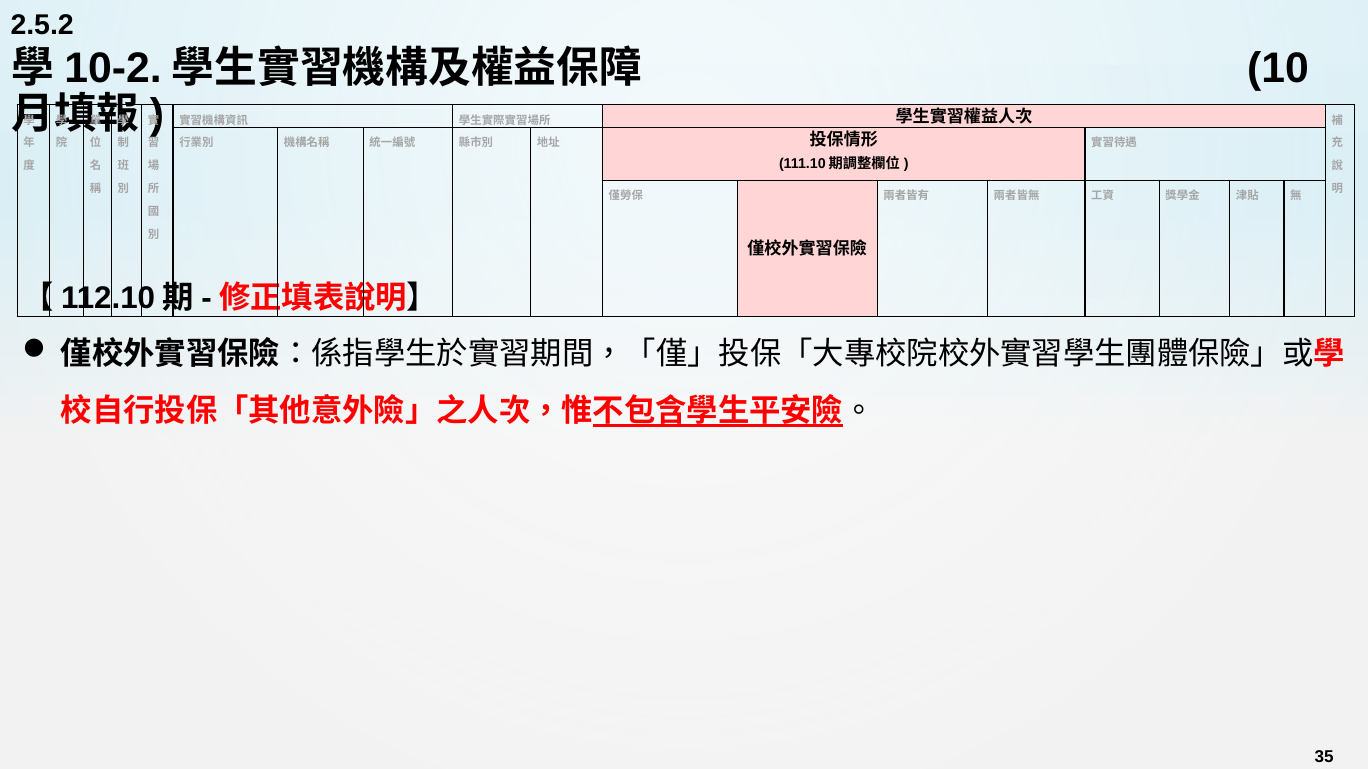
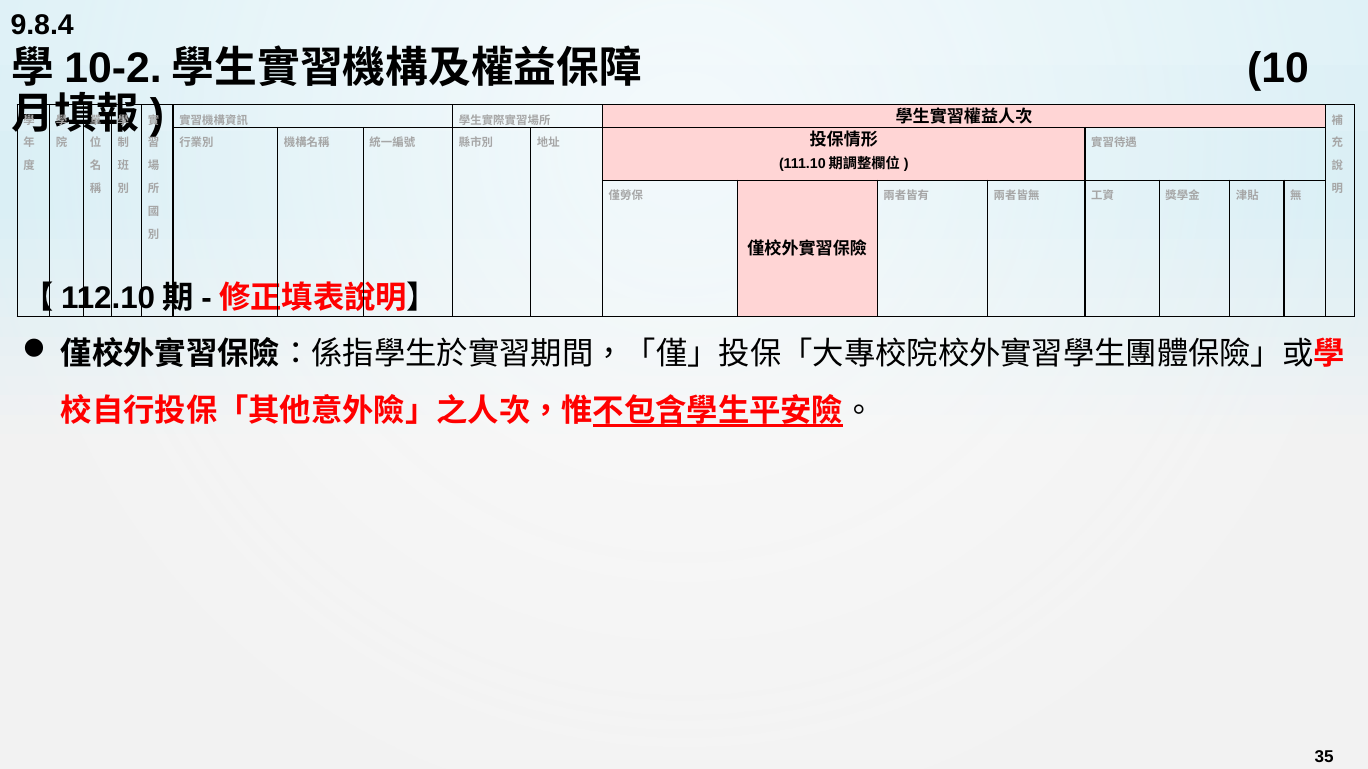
2.5.2: 2.5.2 -> 9.8.4 (42, 25)
